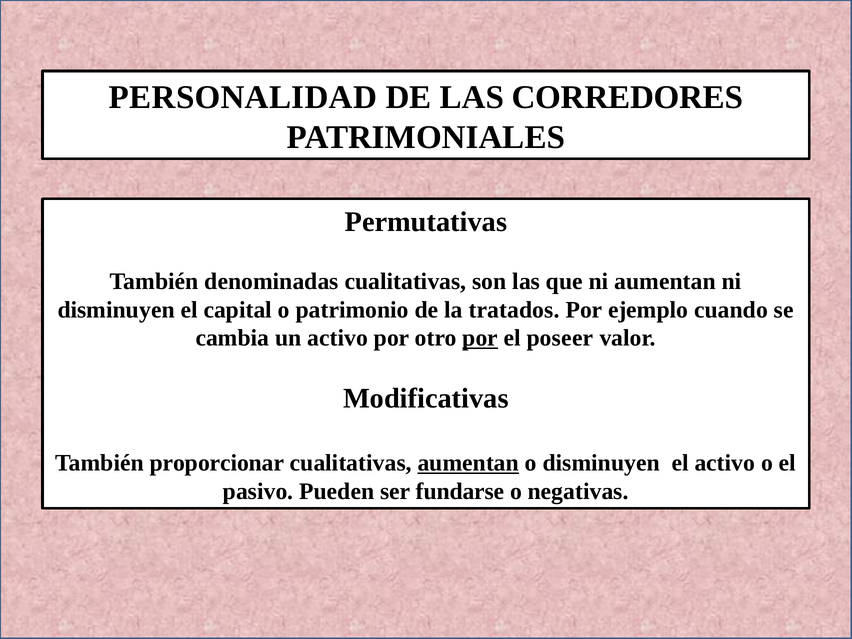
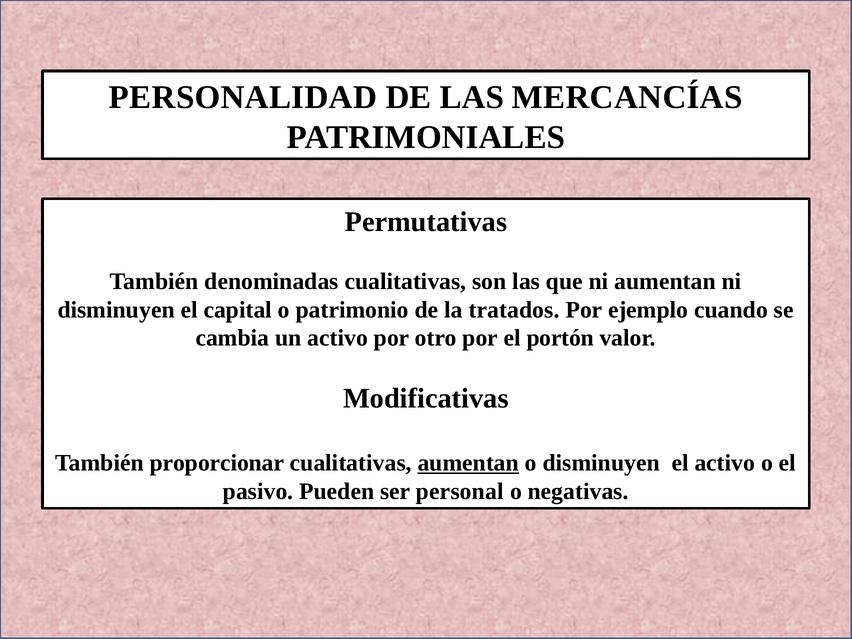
CORREDORES: CORREDORES -> MERCANCÍAS (627, 97)
por underline: present -> none (480, 338)
poseer: poseer -> portón (560, 338)
fundarse: fundarse -> personal (460, 492)
